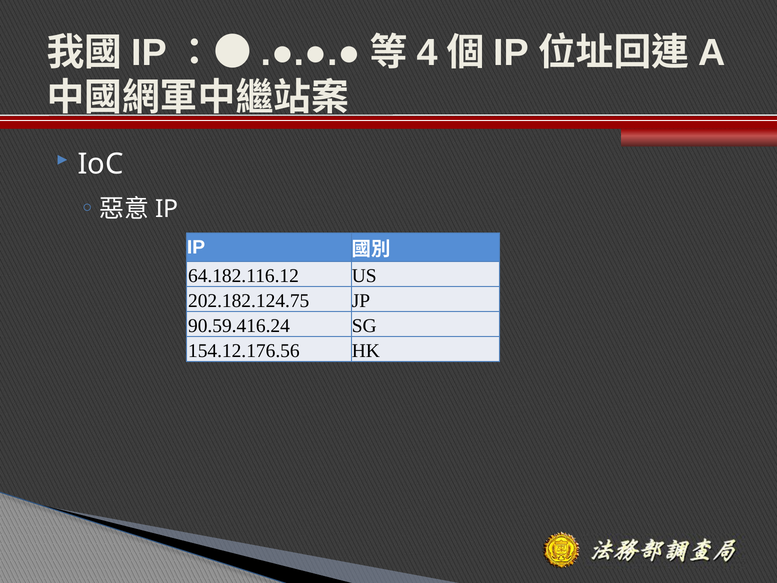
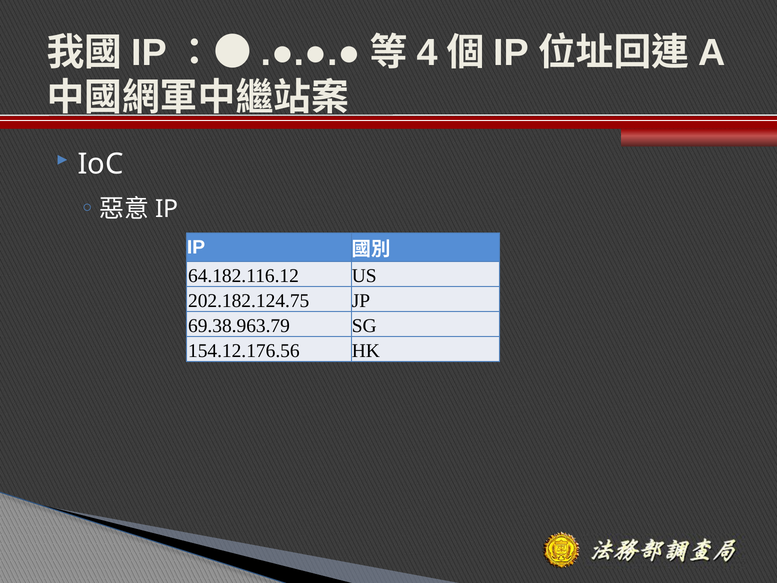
90.59.416.24: 90.59.416.24 -> 69.38.963.79 (239, 326)
